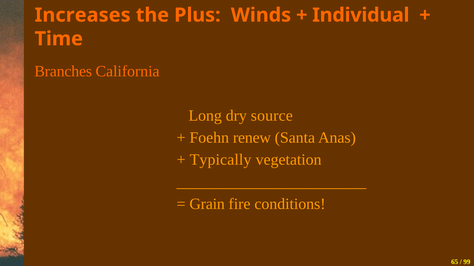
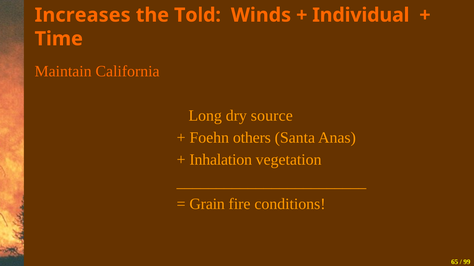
Plus: Plus -> Told (197, 15)
Branches: Branches -> Maintain (63, 72)
renew: renew -> others (252, 138)
Typically: Typically -> Inhalation (221, 160)
